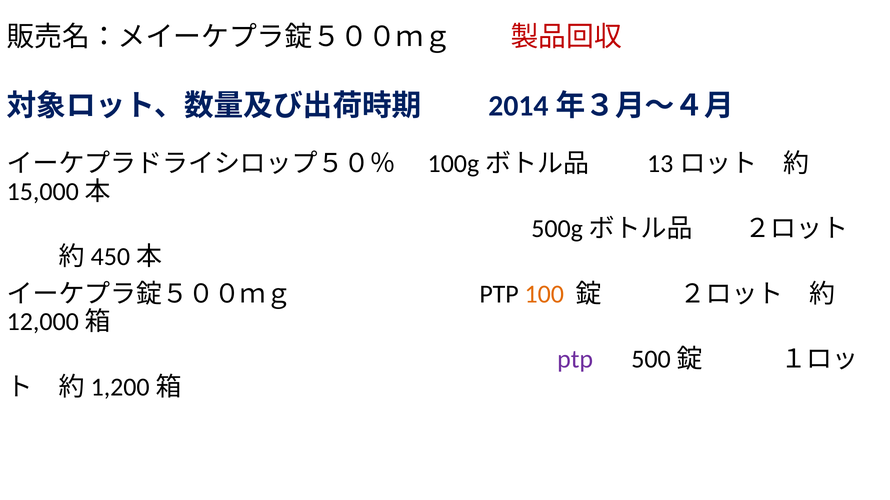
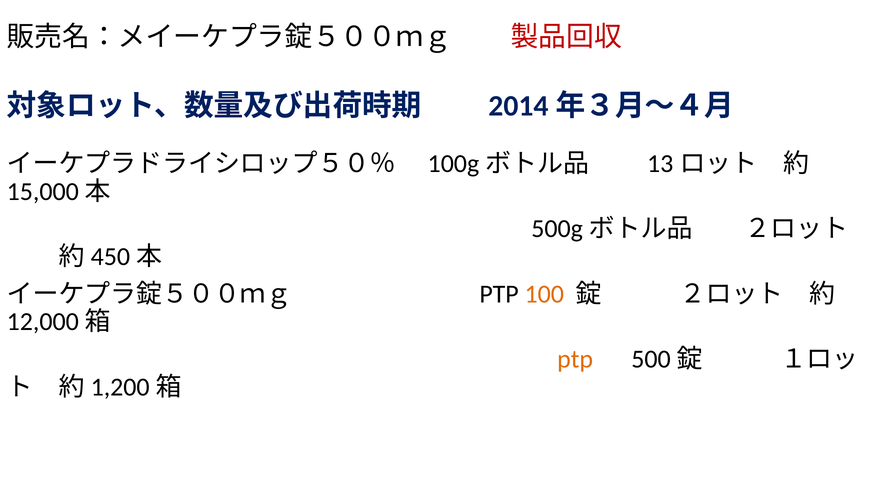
ptp colour: purple -> orange (575, 360)
